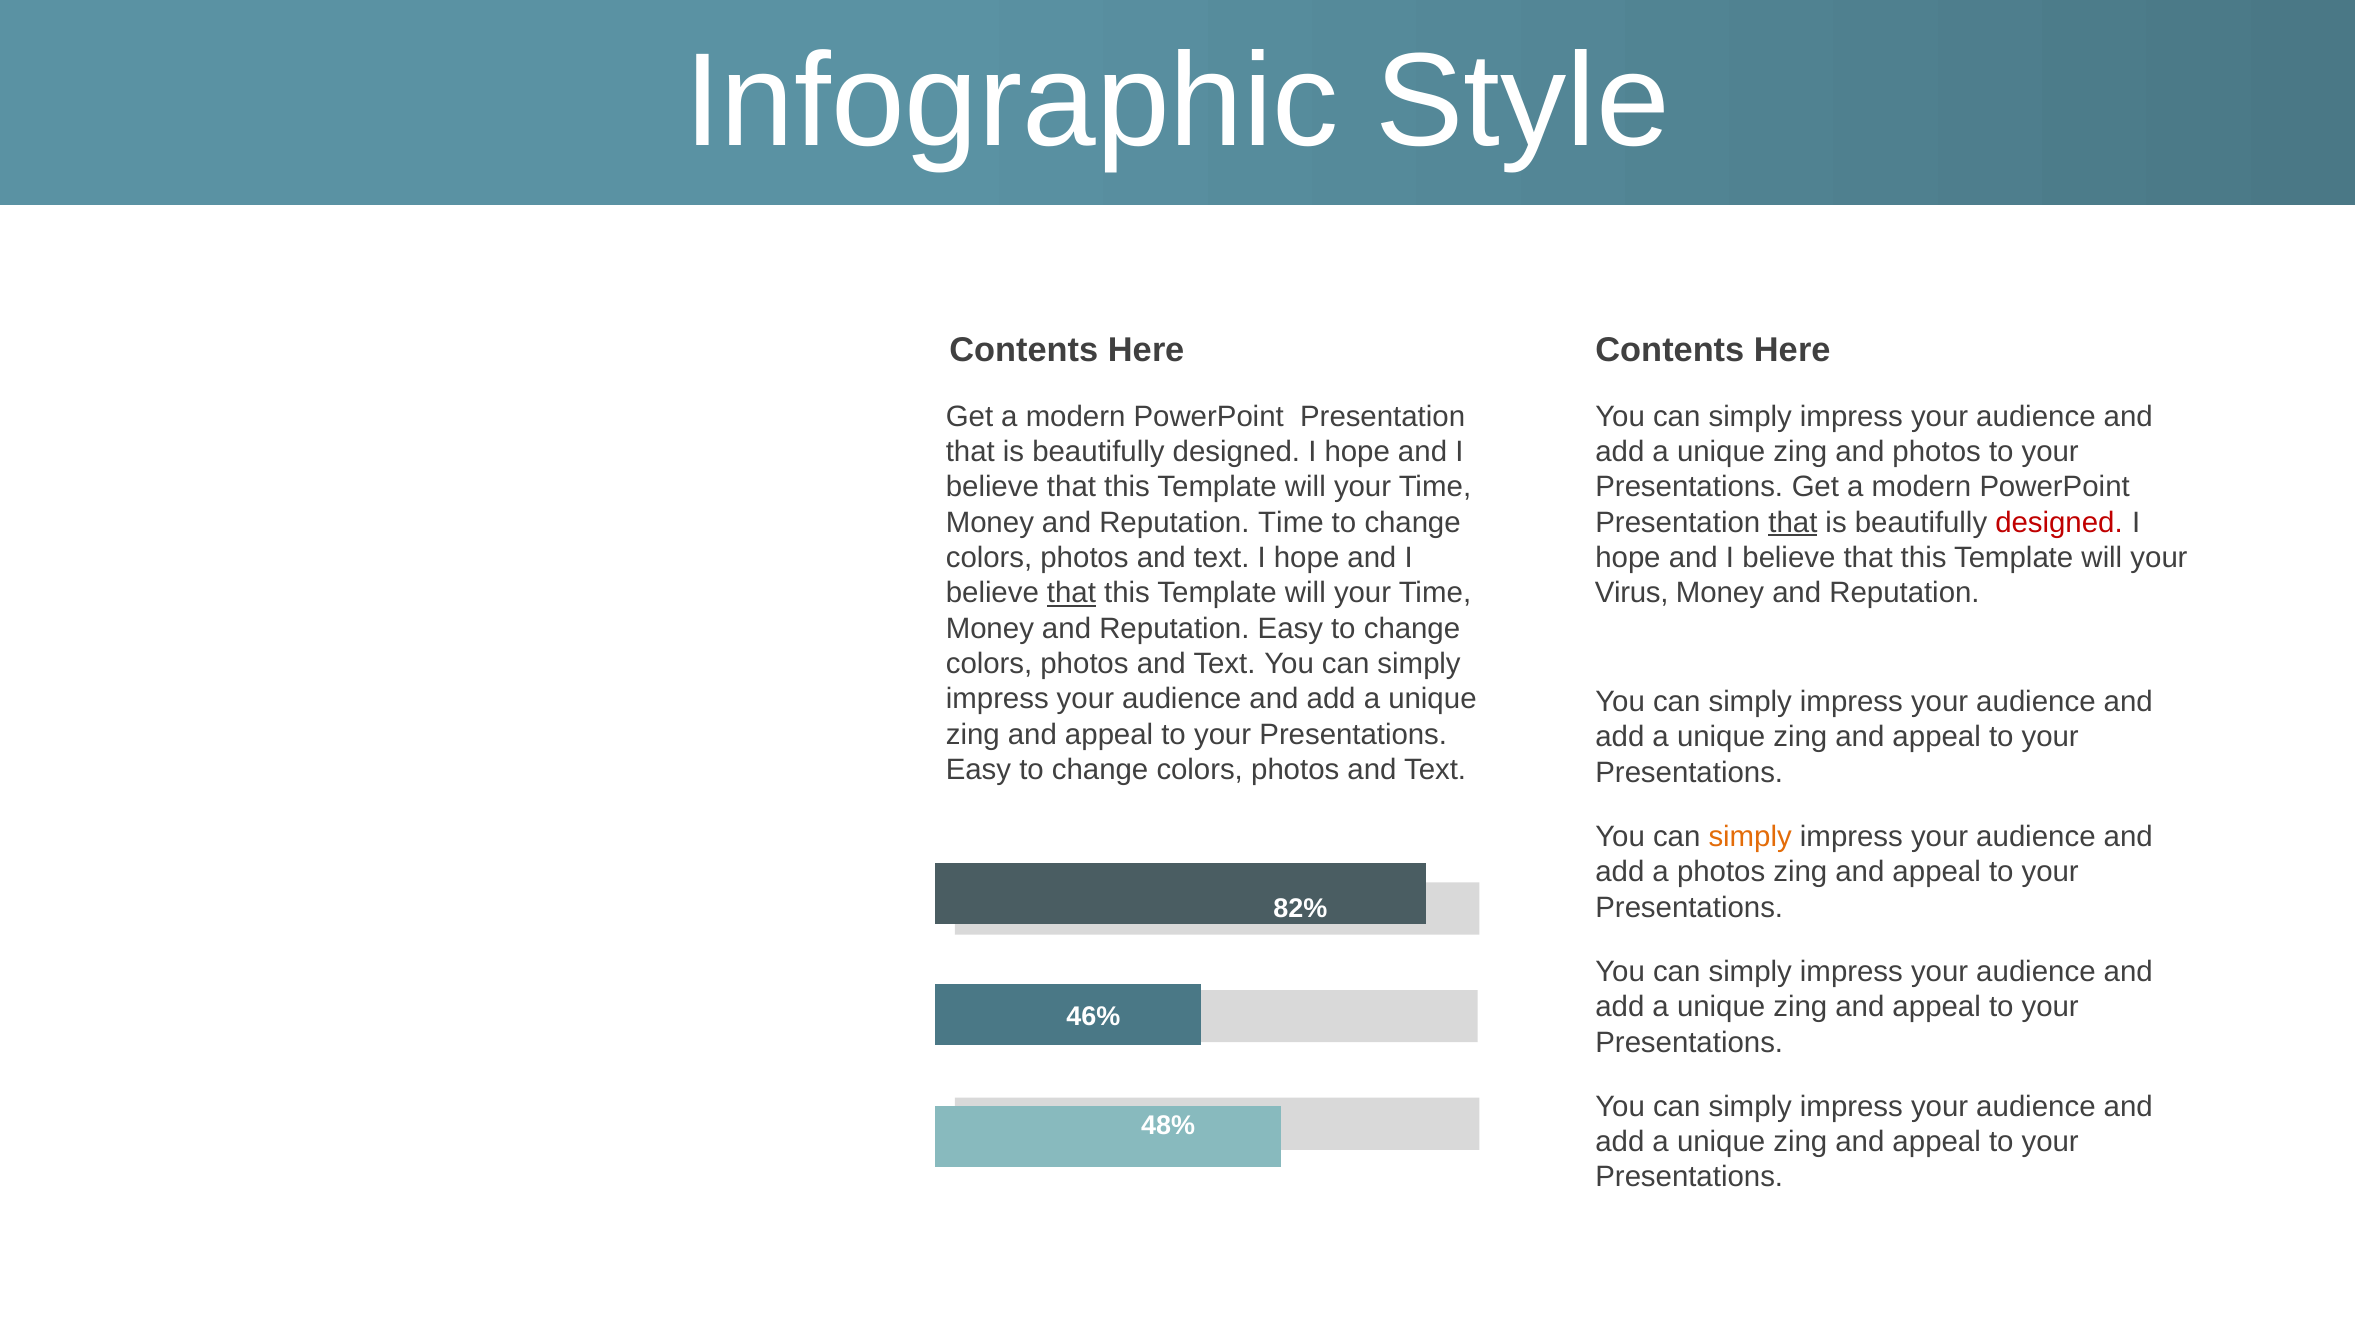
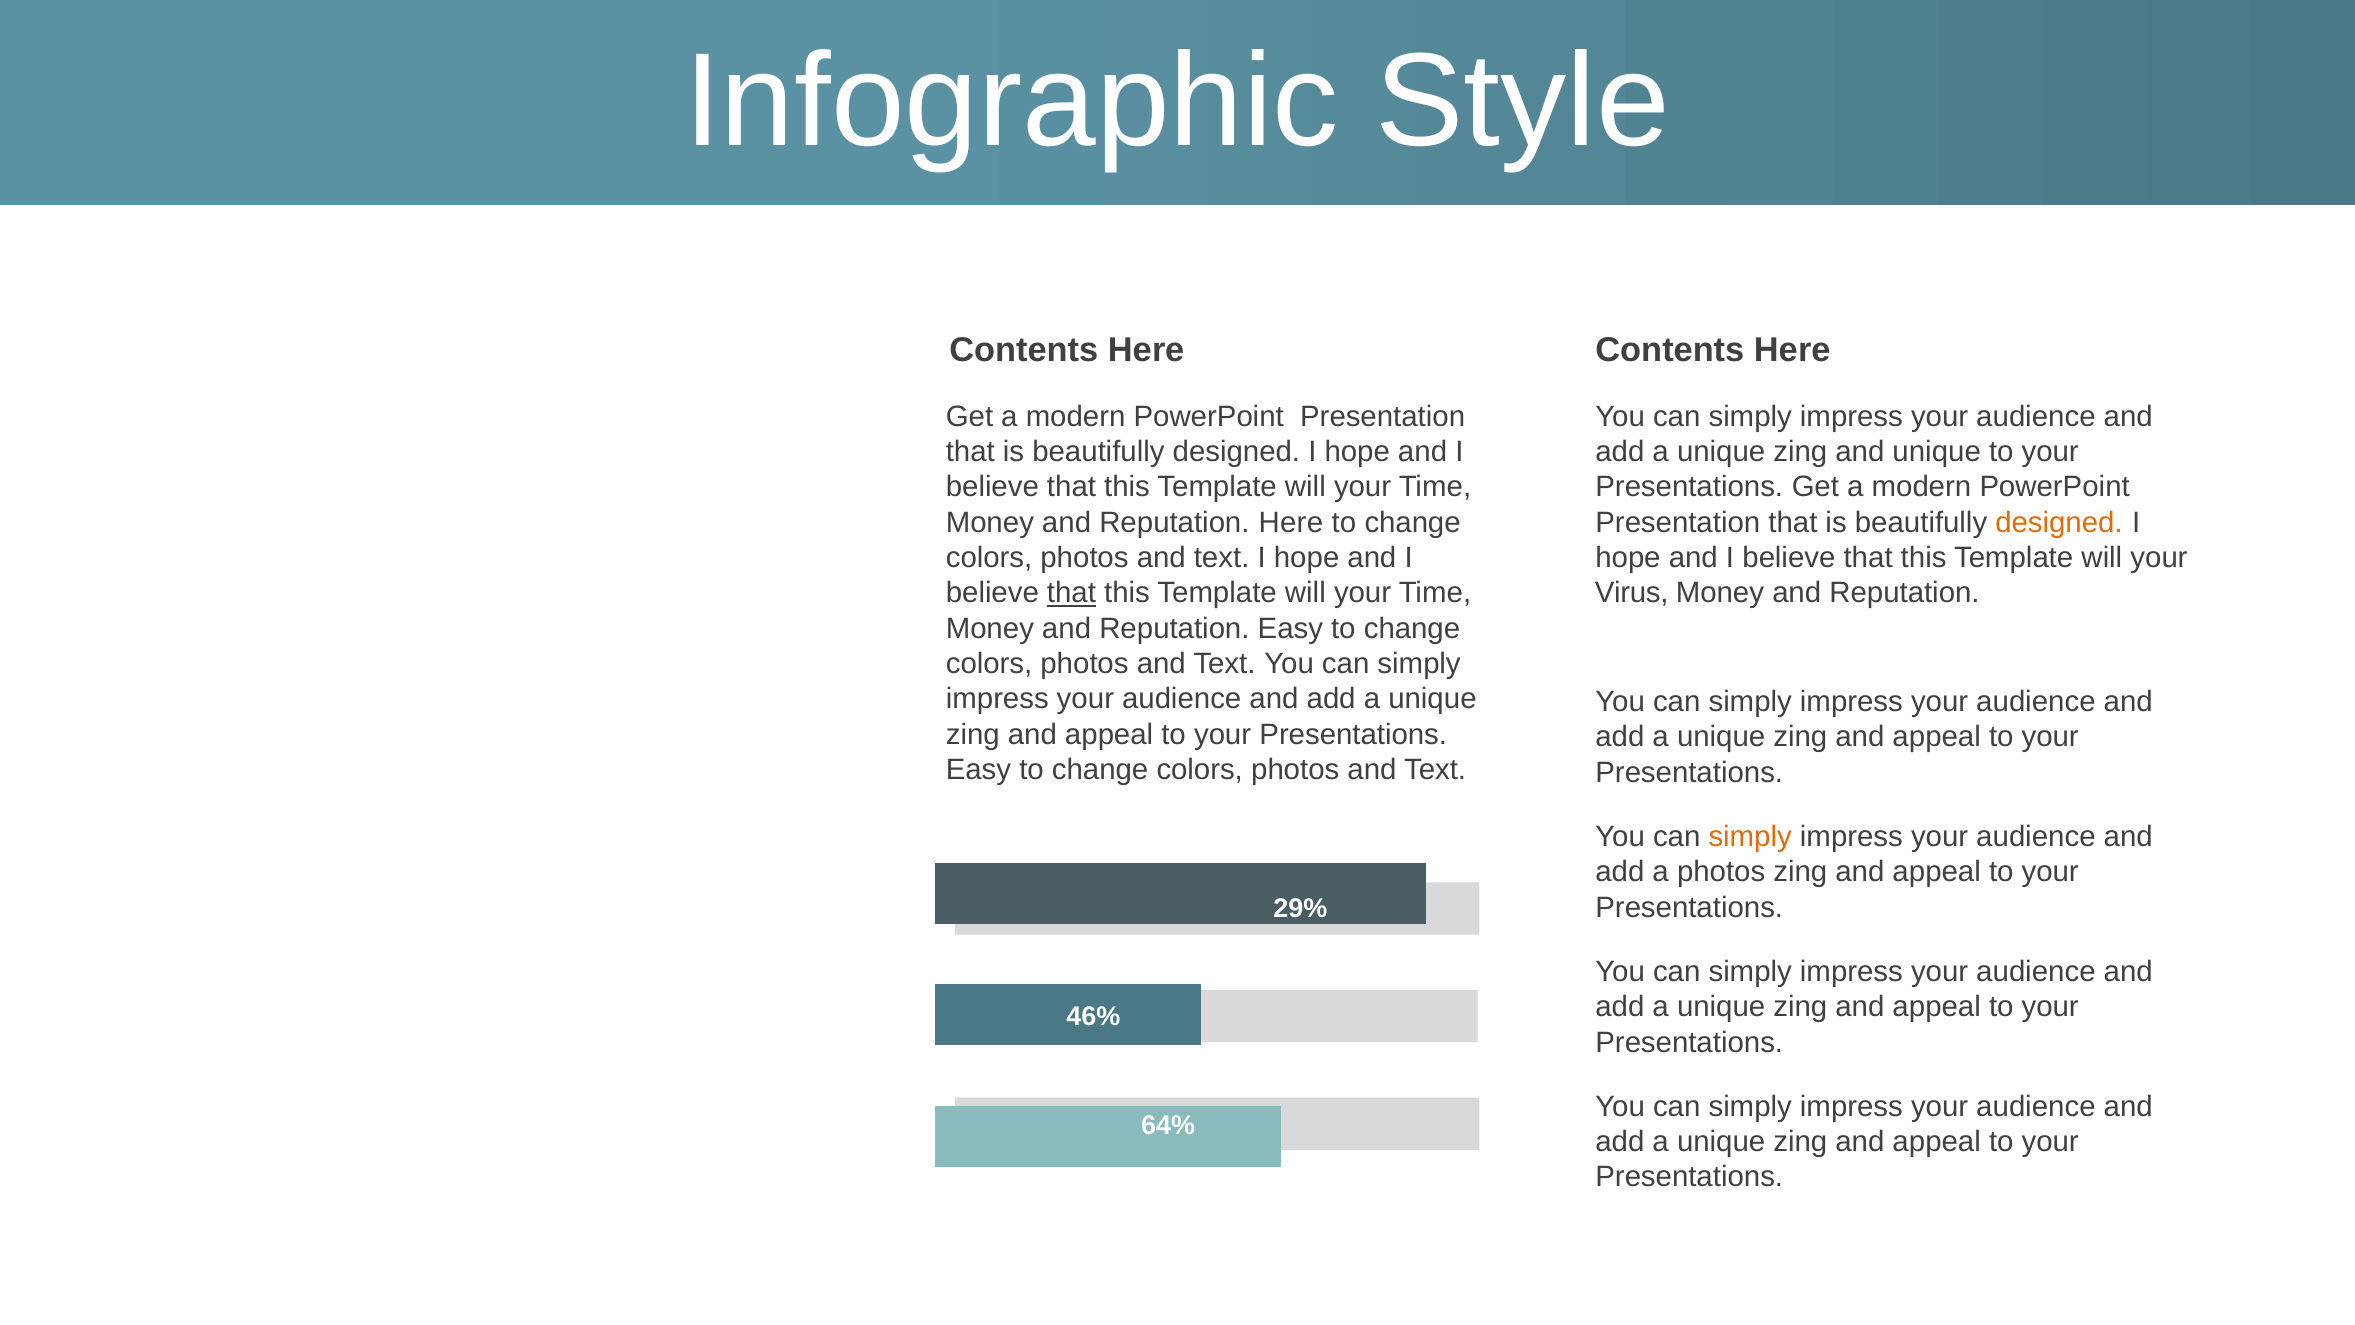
and photos: photos -> unique (1937, 452)
Reputation Time: Time -> Here (1291, 522)
that underline: present -> none (1793, 522)
designed colour: red -> orange (2059, 522)
82%: 82% -> 29% (1300, 908)
48%: 48% -> 64% (1168, 1125)
